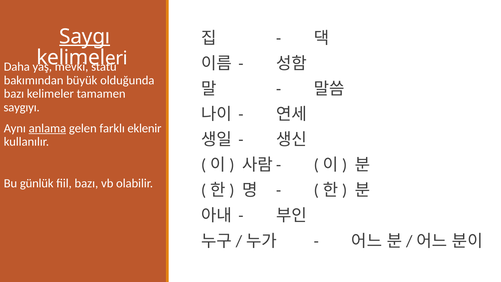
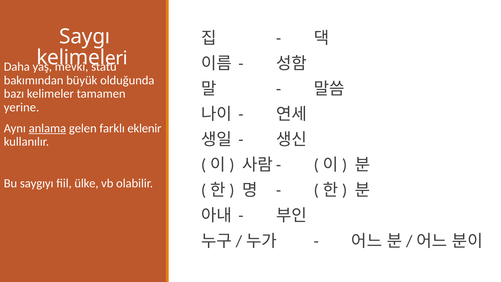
Saygı underline: present -> none (85, 36)
saygıyı: saygıyı -> yerine (22, 107)
günlük: günlük -> saygıyı (37, 183)
fiil bazı: bazı -> ülke (86, 183)
